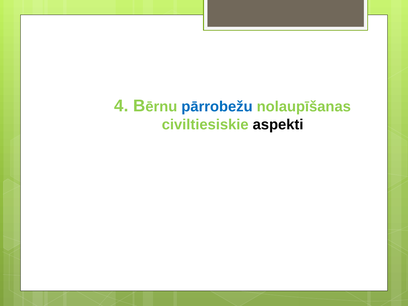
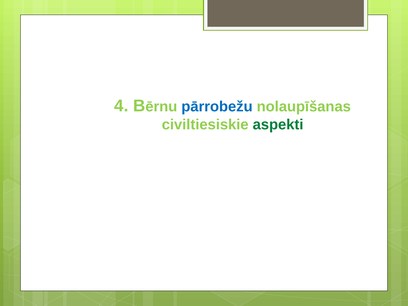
aspekti colour: black -> green (278, 125)
